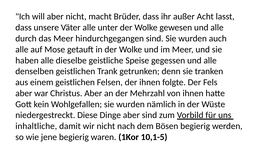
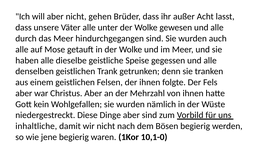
macht: macht -> gehen (100, 17)
10,1-5: 10,1-5 -> 10,1-0 (154, 137)
